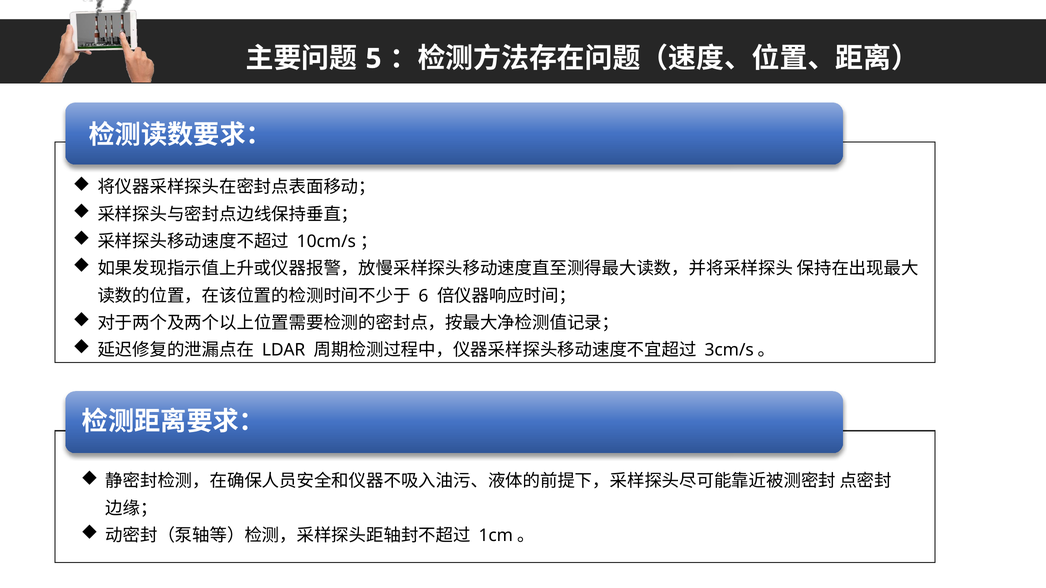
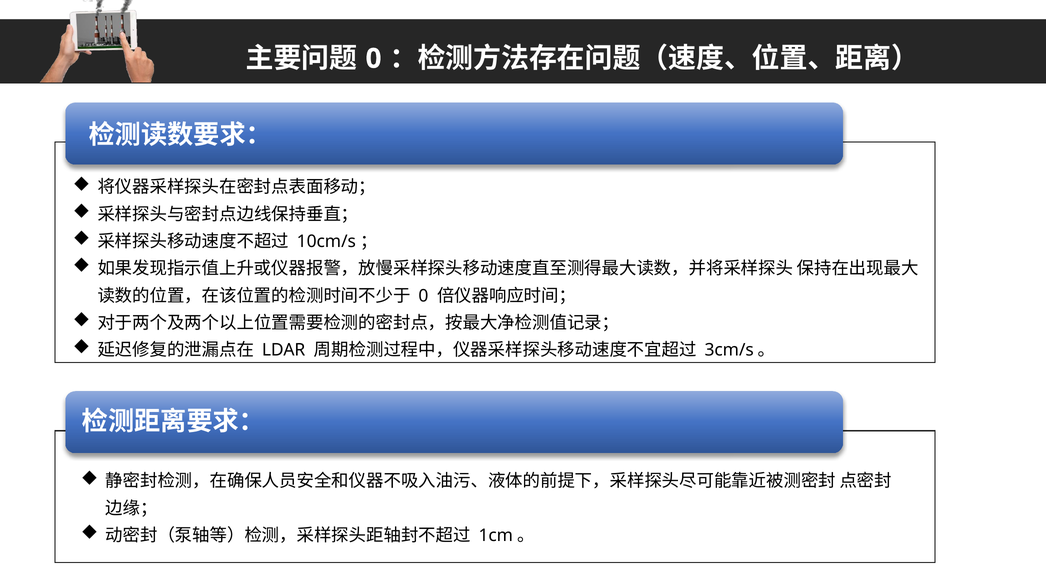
5: 5 -> 0 (374, 59)
6: 6 -> 0 (423, 296)
